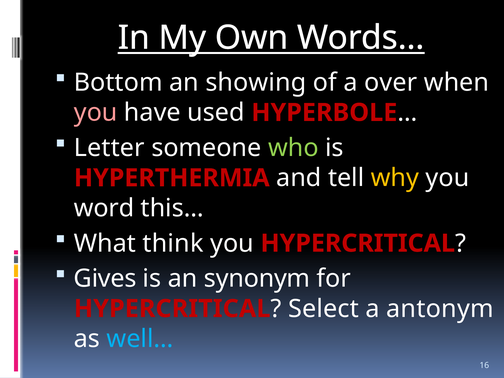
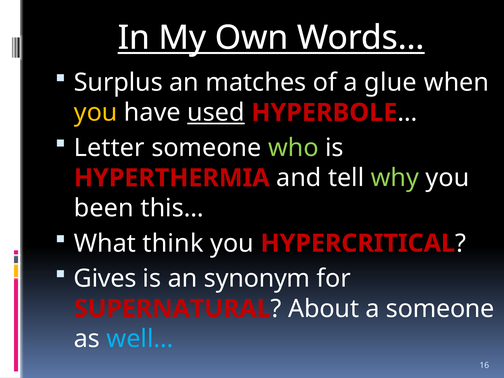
Bottom: Bottom -> Surplus (118, 82)
showing: showing -> matches (256, 82)
over: over -> glue (391, 82)
you colour: pink -> yellow (96, 113)
used underline: none -> present (216, 113)
why colour: yellow -> light green (395, 178)
word: word -> been (104, 208)
HYPERCRITICAL: HYPERCRITICAL -> SUPERNATURAL (172, 309)
Select: Select -> About (324, 309)
a antonym: antonym -> someone (440, 309)
